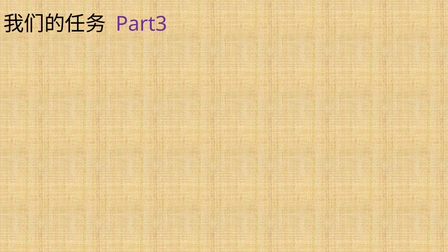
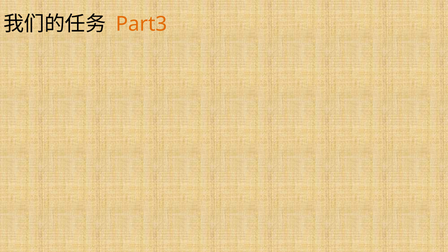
Part3 colour: purple -> orange (141, 24)
